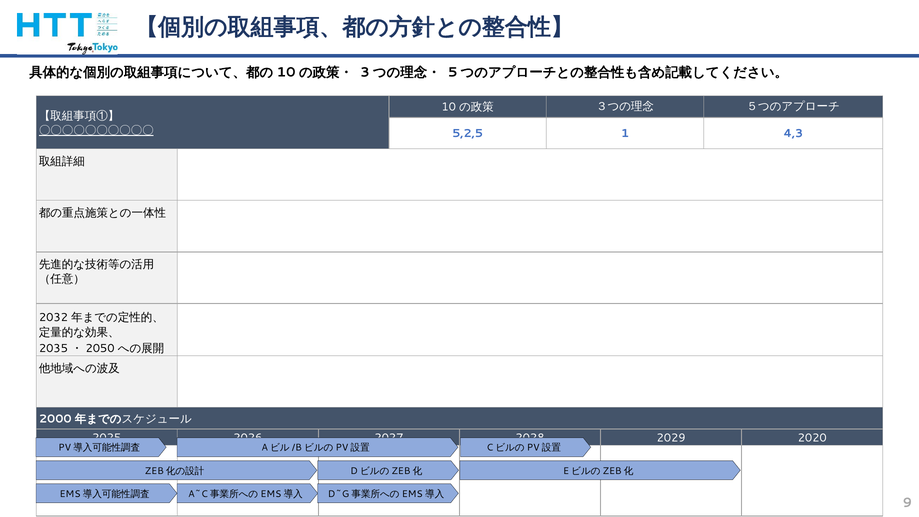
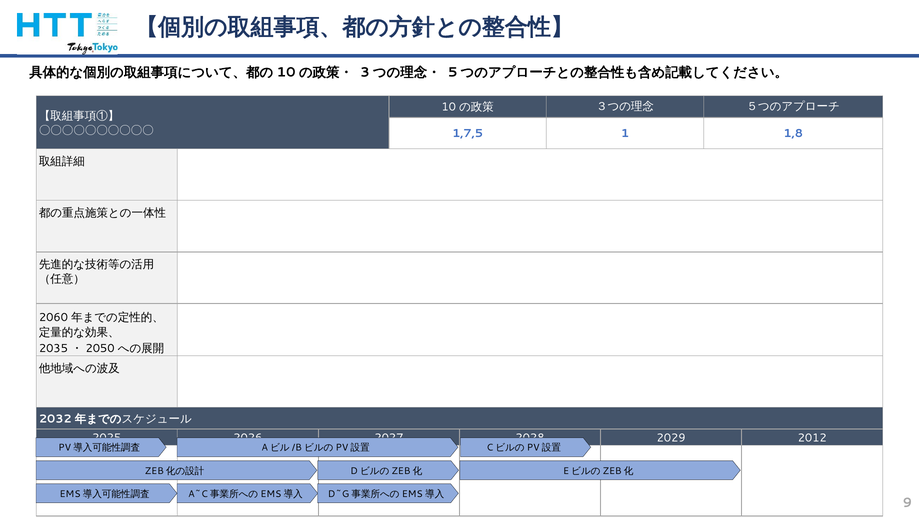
〇〇〇〇〇〇〇〇〇〇 underline: present -> none (96, 131)
5,2,5: 5,2,5 -> 1,7,5 (468, 134)
4,3: 4,3 -> 1,8 (793, 134)
2032: 2032 -> 2060 (53, 318)
2000: 2000 -> 2032 (55, 419)
2020: 2020 -> 2012 (812, 438)
